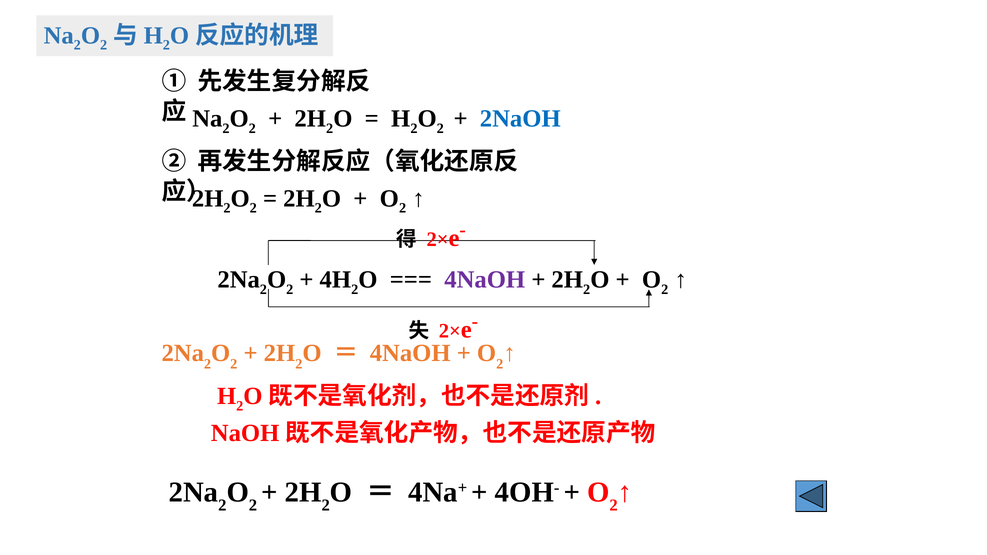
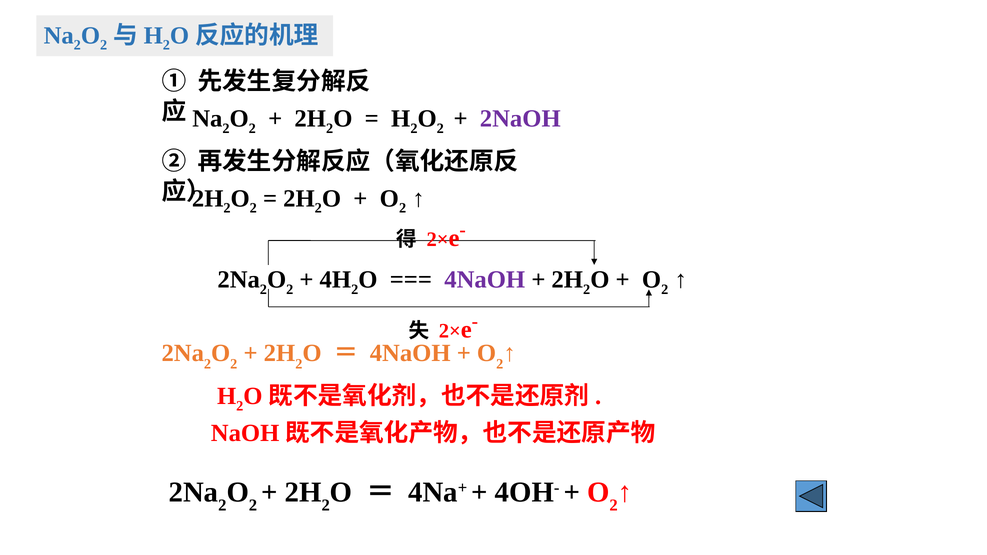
2NaOH colour: blue -> purple (520, 119)
